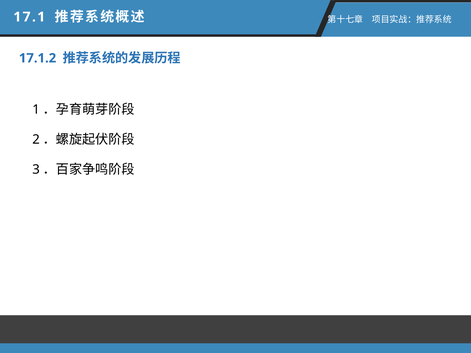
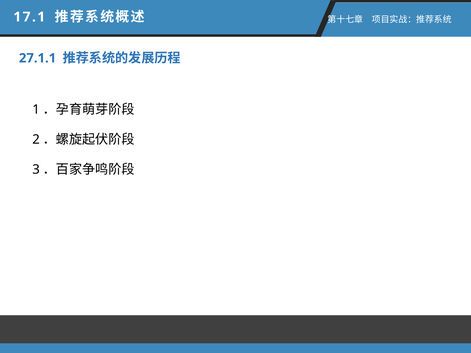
17.1.2: 17.1.2 -> 27.1.1 (38, 58)
